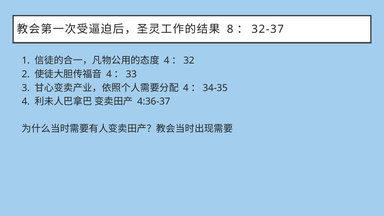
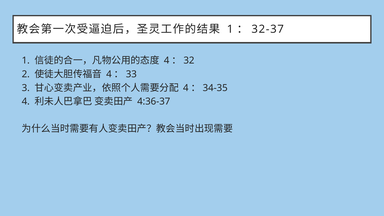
8: 8 -> 1 (230, 29)
